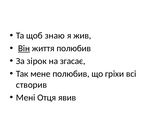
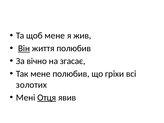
щоб знаю: знаю -> мене (55, 36)
зірок: зірок -> вічно (37, 61)
створив: створив -> золотих (31, 85)
Отця underline: none -> present (47, 98)
